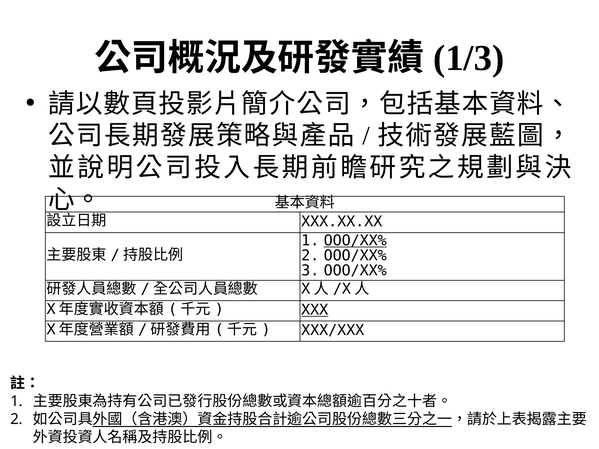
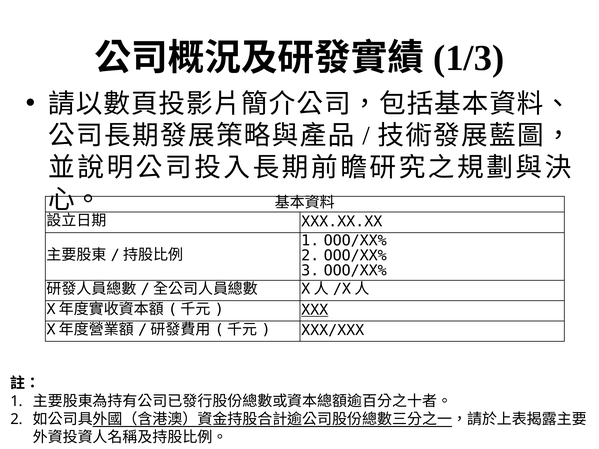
OOO/XX% underline: present -> none (355, 241)
